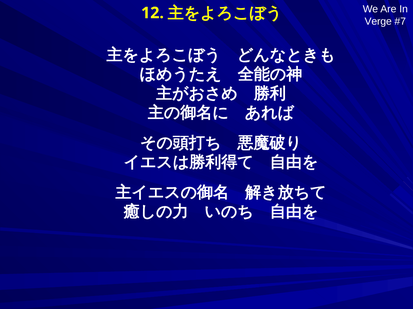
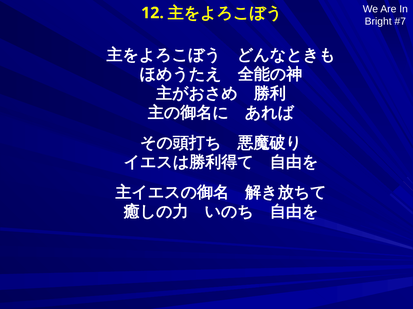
Verge: Verge -> Bright (378, 21)
